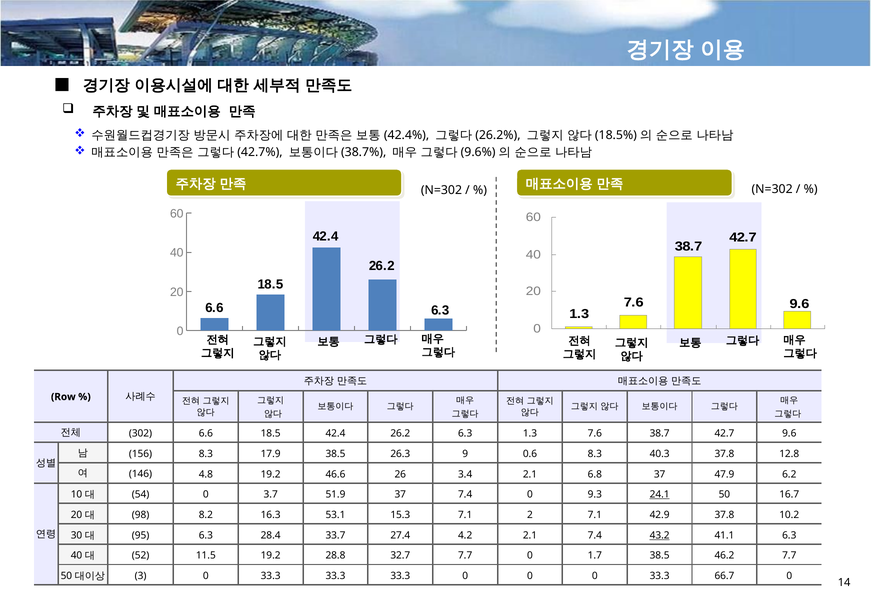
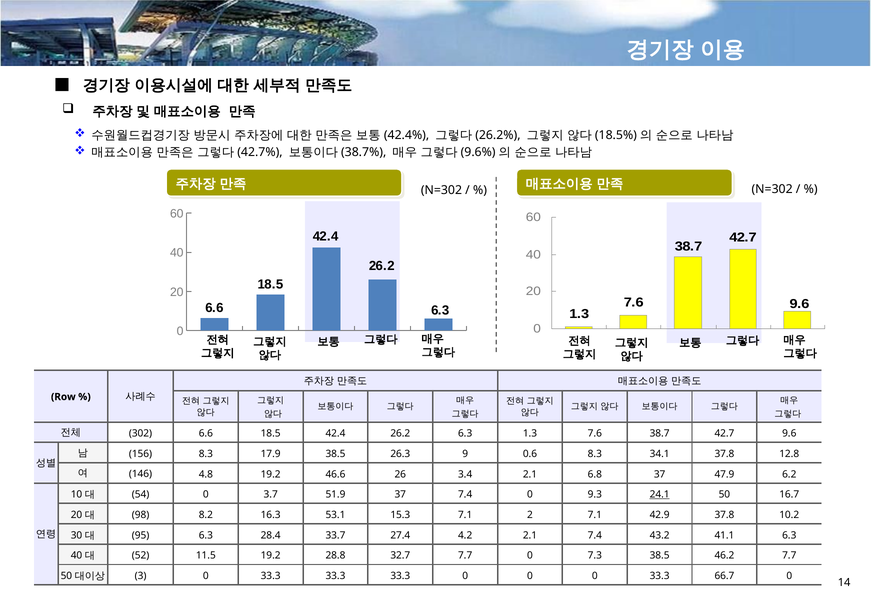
40.3: 40.3 -> 34.1 (660, 454)
43.2 underline: present -> none (660, 535)
1.7: 1.7 -> 7.3 (595, 556)
